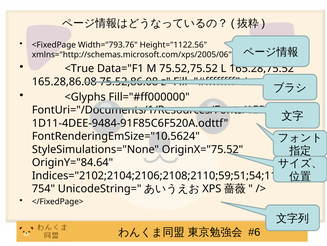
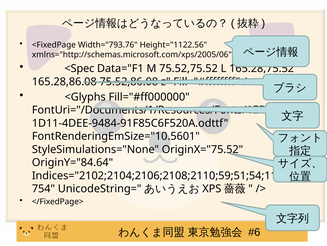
<True: <True -> <Spec (79, 68)
FontRenderingEmSize="10.5624: FontRenderingEmSize="10.5624 -> FontRenderingEmSize="10.5601 (116, 136)
